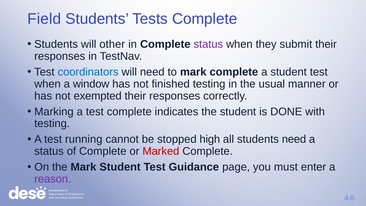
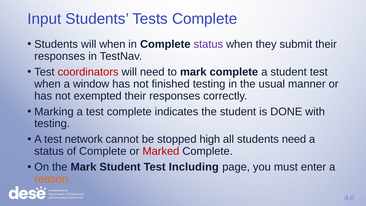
Field: Field -> Input (44, 19)
will other: other -> when (112, 44)
coordinators colour: blue -> red (88, 72)
running: running -> network (84, 139)
Guidance: Guidance -> Including (194, 167)
reason colour: purple -> orange (53, 179)
